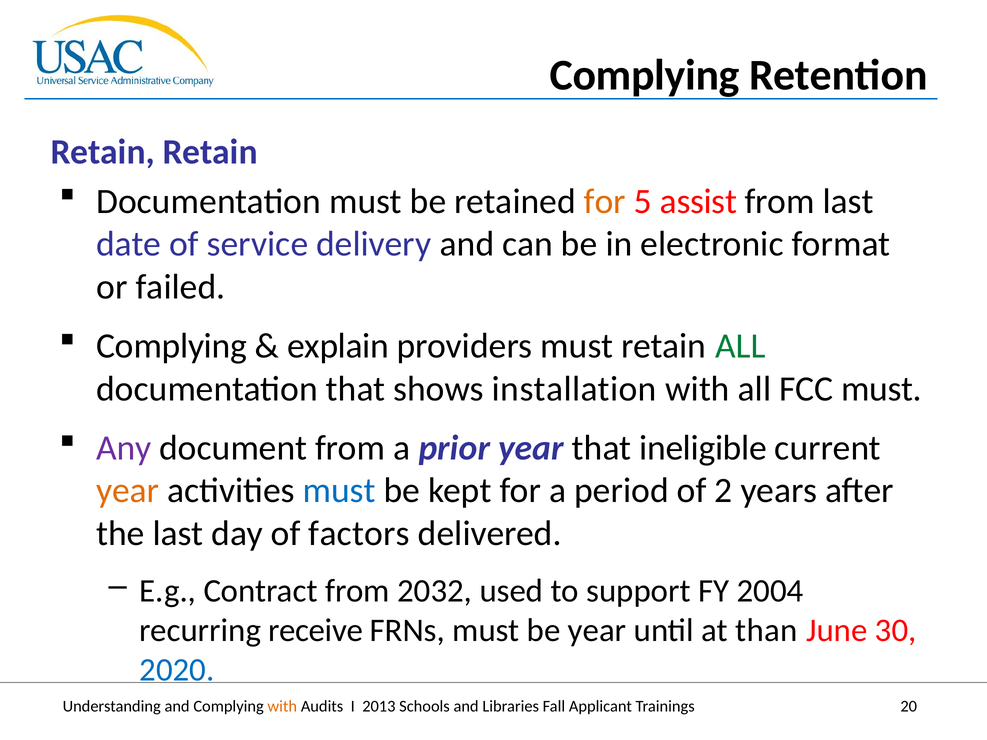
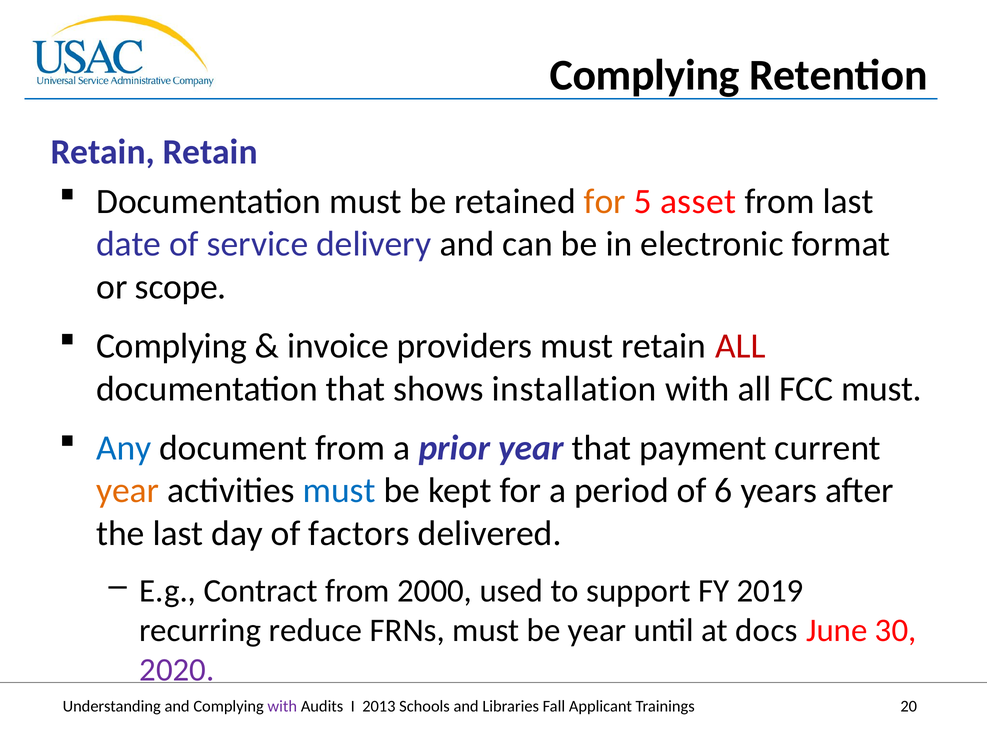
assist: assist -> asset (698, 202)
failed: failed -> scope (181, 287)
explain: explain -> invoice (338, 346)
ALL colour: green -> red (741, 346)
Any colour: purple -> blue (124, 448)
ineligible: ineligible -> payment (703, 448)
2: 2 -> 6 (724, 491)
2032: 2032 -> 2000 (435, 591)
2004: 2004 -> 2019 (770, 591)
receive: receive -> reduce (315, 630)
than: than -> docs (767, 630)
2020 colour: blue -> purple (177, 670)
with colour: orange -> purple (282, 707)
